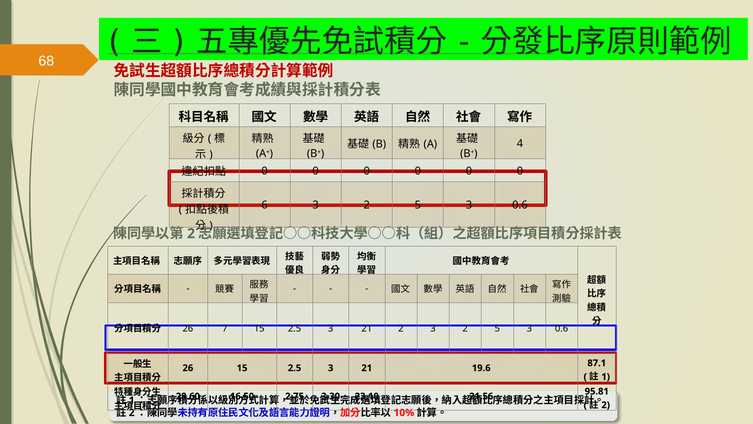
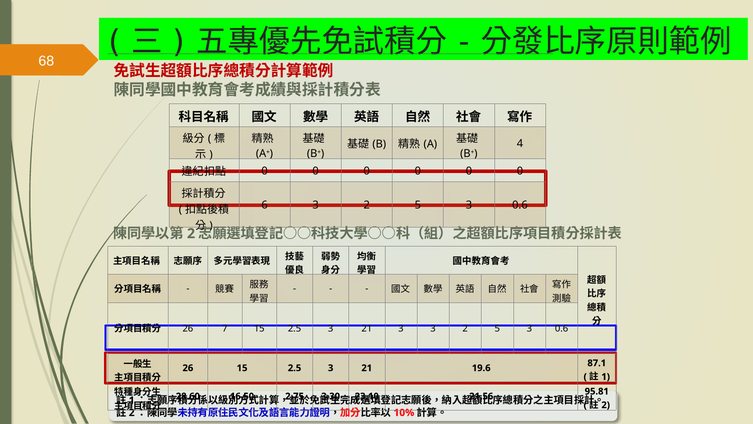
21 2: 2 -> 3 (401, 328)
